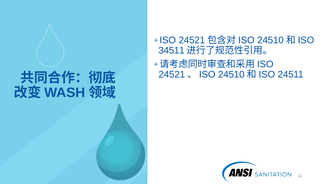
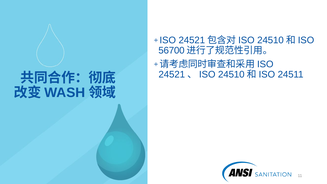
34511: 34511 -> 56700 (171, 50)
